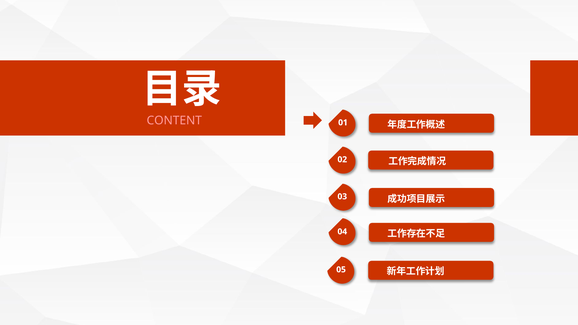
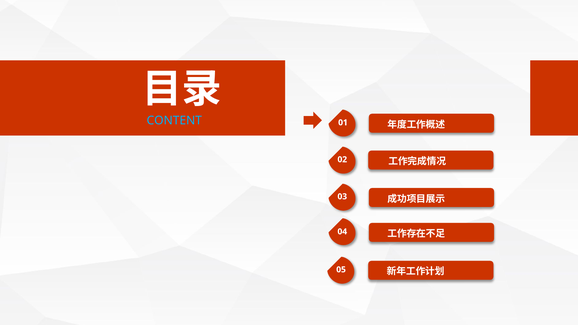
CONTENT colour: pink -> light blue (174, 120)
